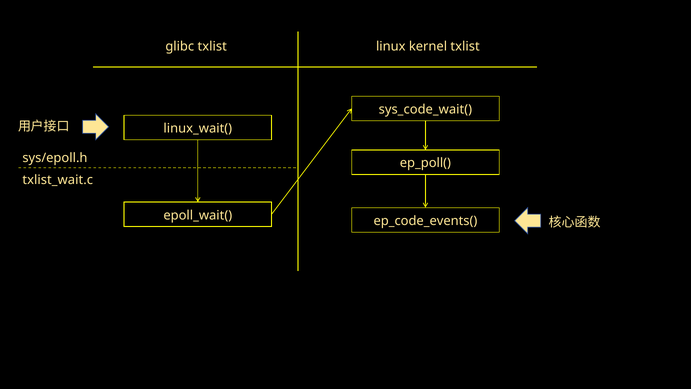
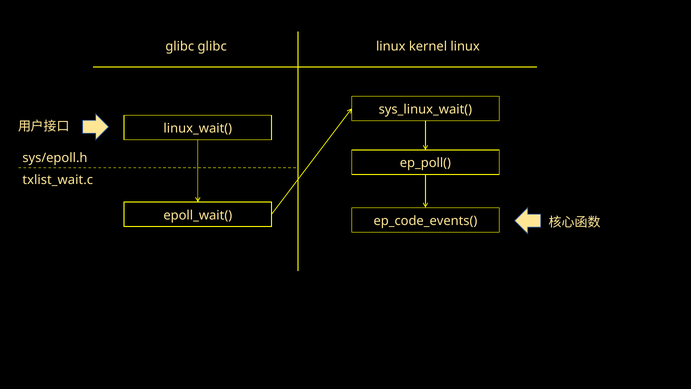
glibc txlist: txlist -> glibc (212, 47)
kernel txlist: txlist -> linux (465, 47)
sys_code_wait(: sys_code_wait( -> sys_linux_wait( (425, 109)
